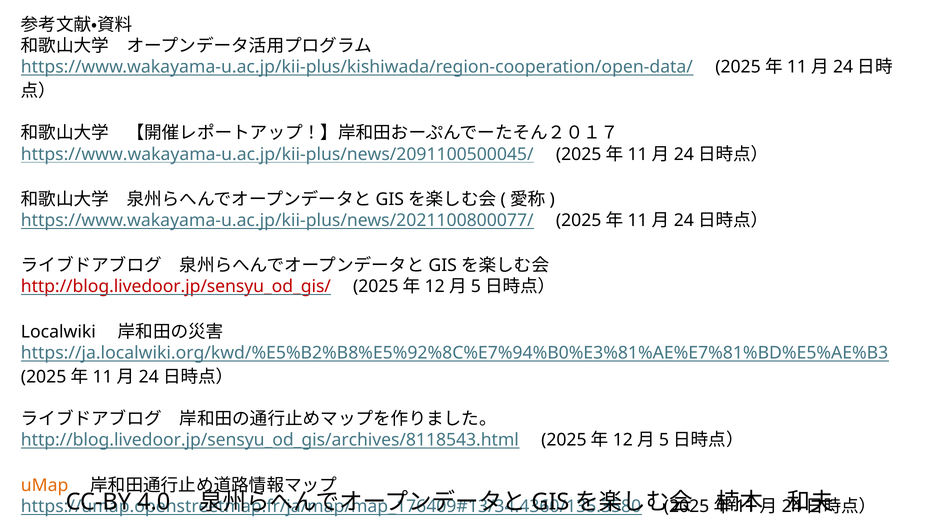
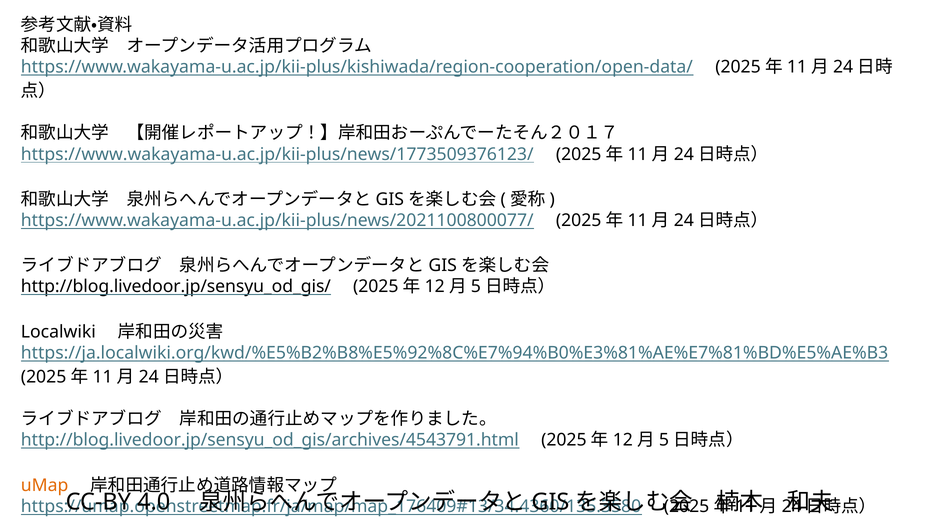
https://www.wakayama-u.ac.jp/kii-plus/news/2091100500045/: https://www.wakayama-u.ac.jp/kii-plus/news/2091100500045/ -> https://www.wakayama-u.ac.jp/kii-plus/news/1773509376123/ (277, 155)
http://blog.livedoor.jp/sensyu_od_gis/ colour: red -> black (176, 287)
http://blog.livedoor.jp/sensyu_od_gis/archives/8118543.html: http://blog.livedoor.jp/sensyu_od_gis/archives/8118543.html -> http://blog.livedoor.jp/sensyu_od_gis/archives/4543791.html (270, 441)
